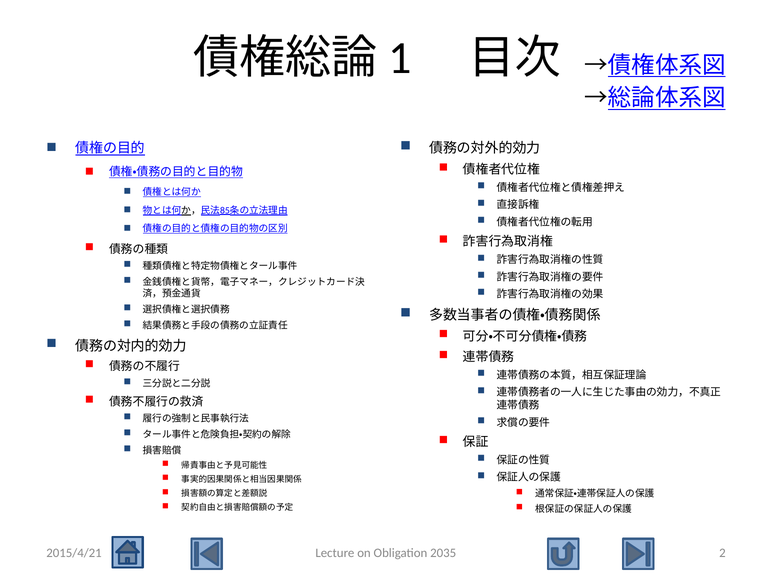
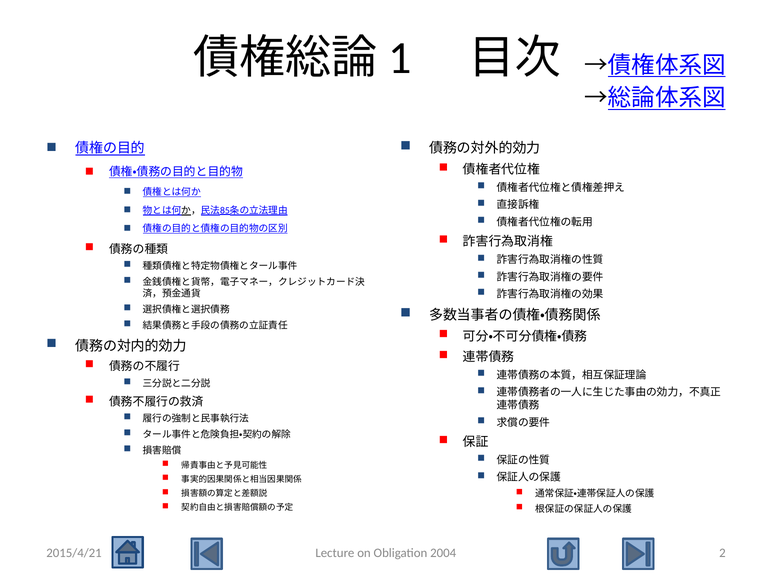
2035: 2035 -> 2004 (443, 553)
